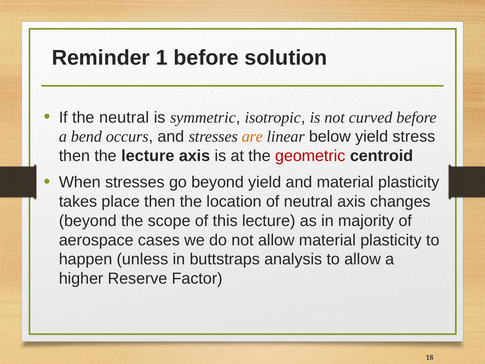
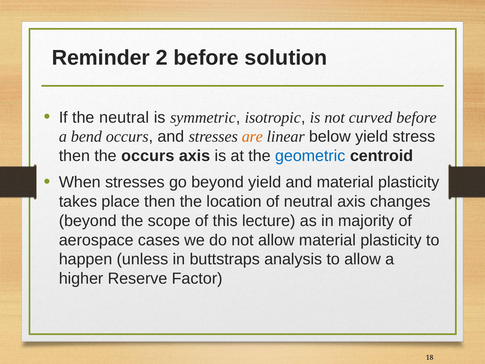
1: 1 -> 2 (162, 58)
the lecture: lecture -> occurs (148, 156)
geometric colour: red -> blue (310, 156)
